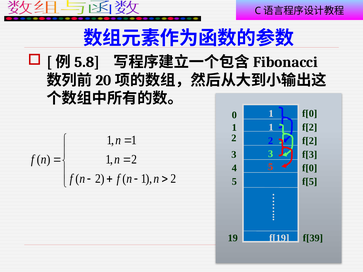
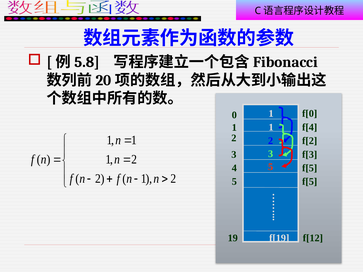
f[2: f[2 -> f[4 (310, 127)
f[0: f[0 -> f[5 (310, 168)
f[39: f[39 -> f[12 (313, 238)
